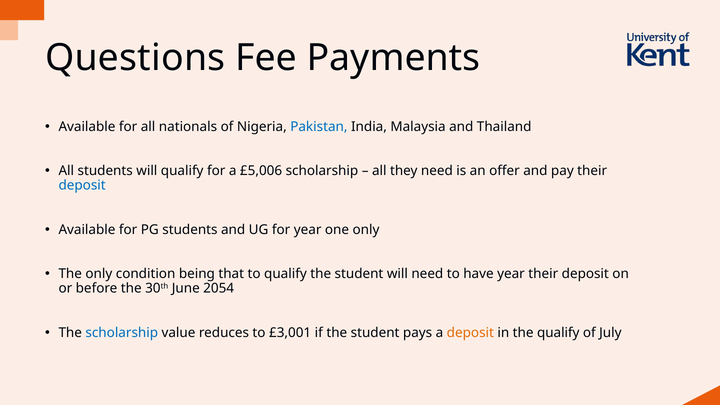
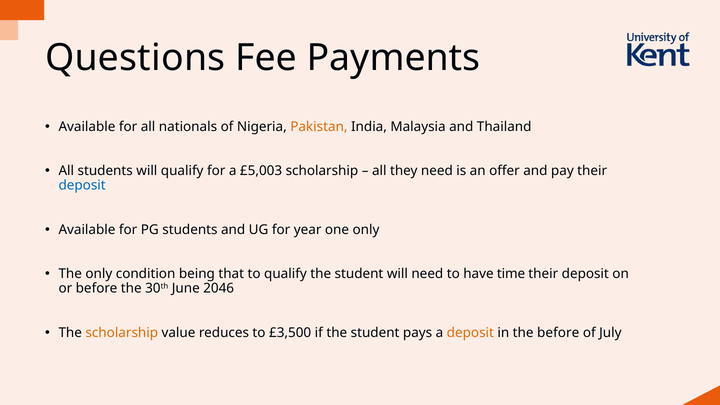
Pakistan colour: blue -> orange (319, 127)
£5,006: £5,006 -> £5,003 (261, 171)
have year: year -> time (511, 274)
2054: 2054 -> 2046 (219, 288)
scholarship colour: blue -> orange (122, 333)
£3,001: £3,001 -> £3,500 (290, 333)
the qualify: qualify -> before (558, 333)
